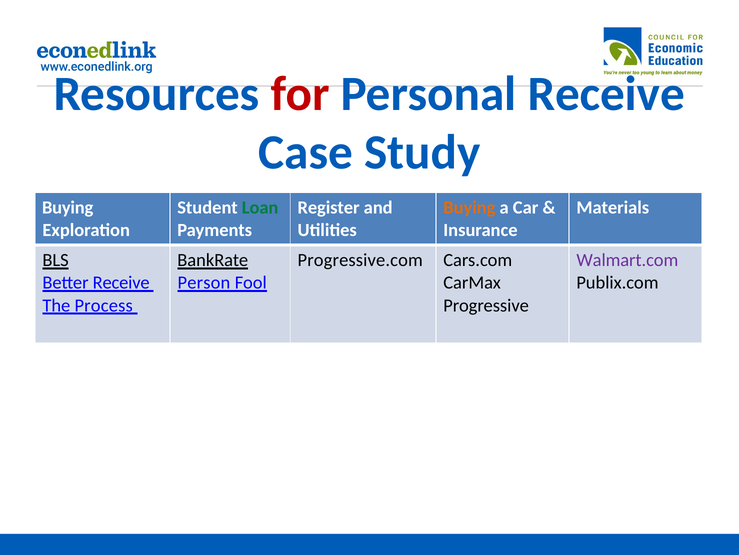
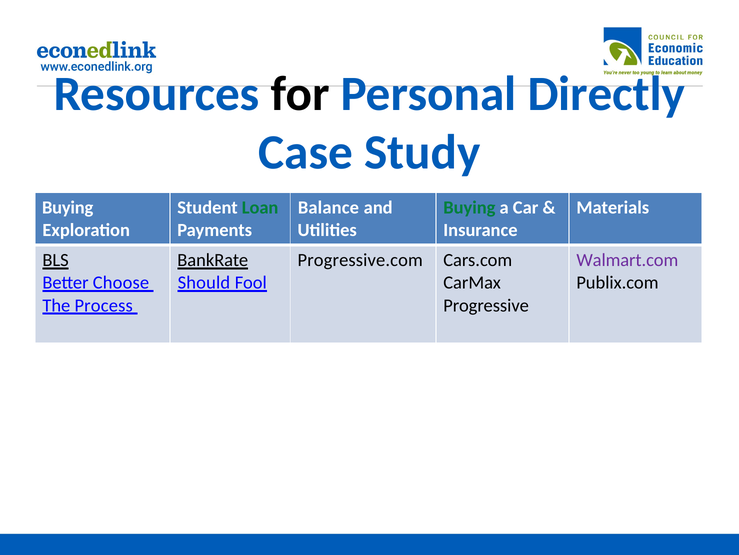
for colour: red -> black (300, 94)
Personal Receive: Receive -> Directly (606, 94)
Register: Register -> Balance (328, 207)
Buying colour: orange -> green (469, 207)
Better Receive: Receive -> Choose (121, 282)
Person: Person -> Should (204, 282)
